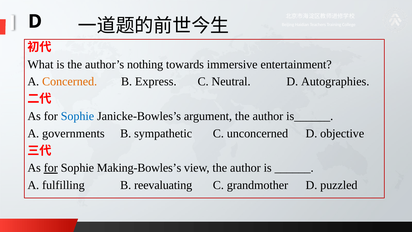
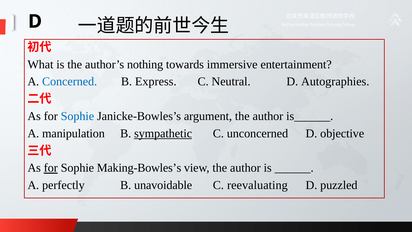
Concerned colour: orange -> blue (70, 82)
governments: governments -> manipulation (73, 133)
sympathetic underline: none -> present (163, 133)
fulfilling: fulfilling -> perfectly (63, 185)
reevaluating: reevaluating -> unavoidable (163, 185)
grandmother: grandmother -> reevaluating (257, 185)
